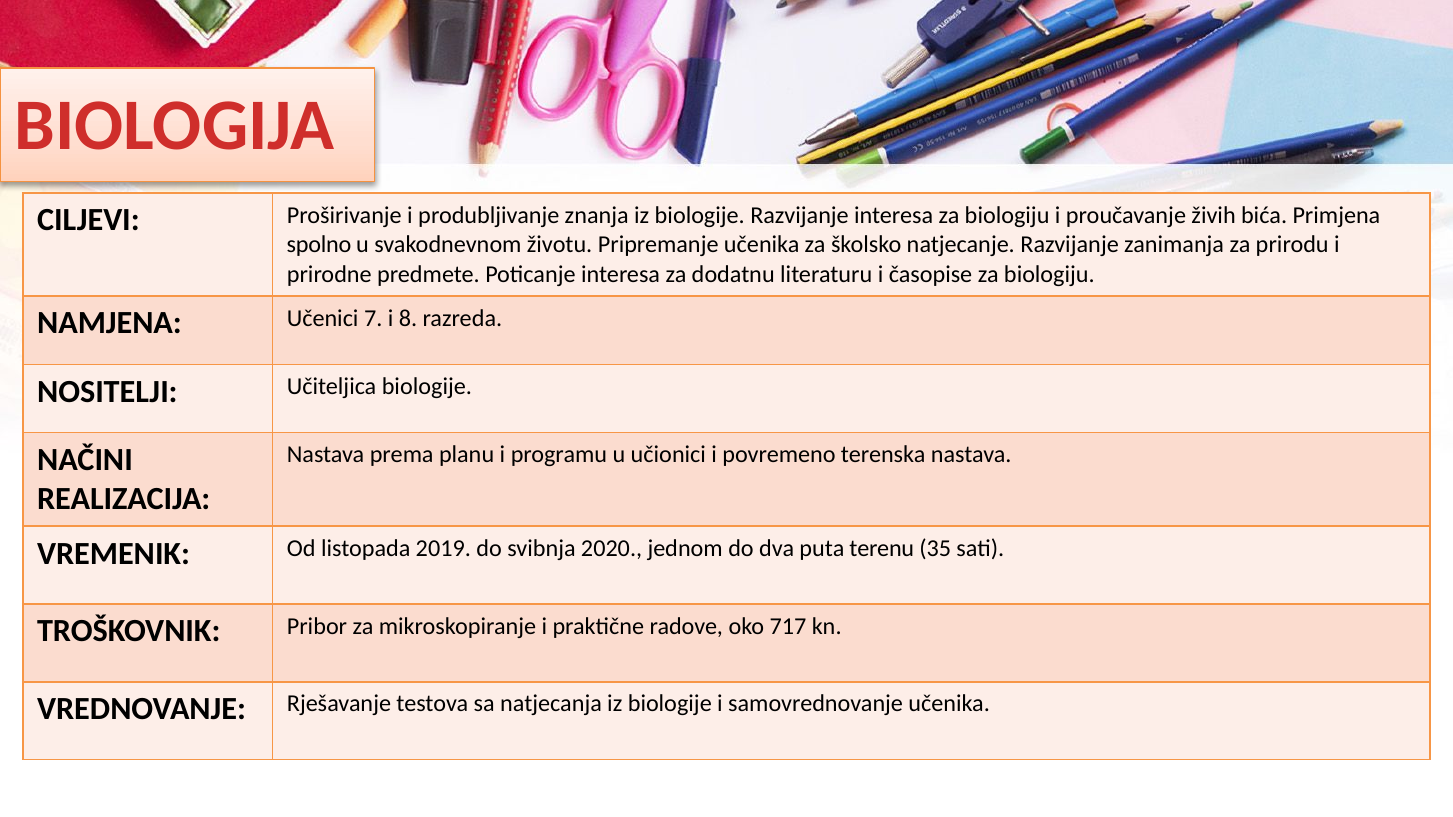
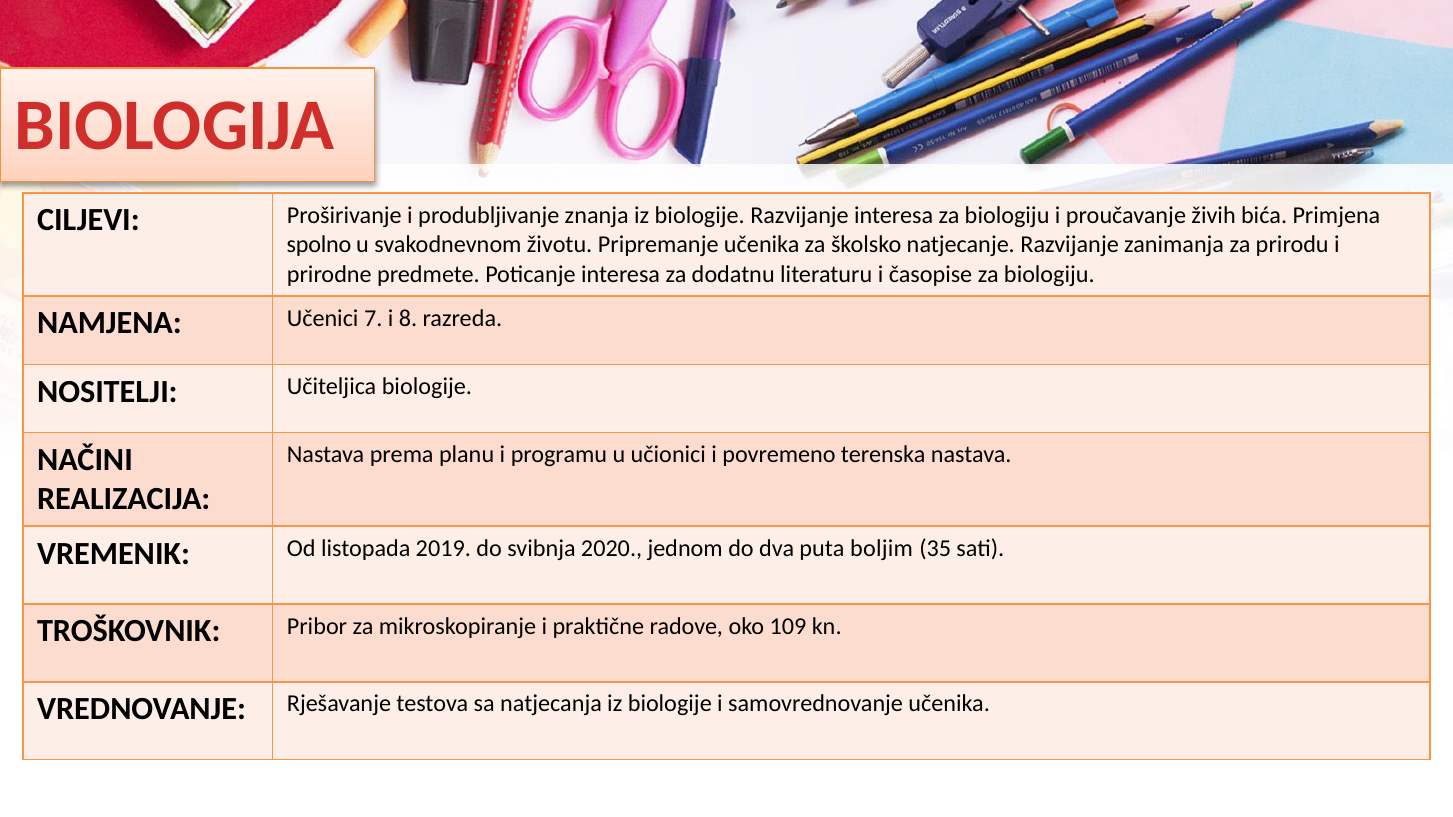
terenu: terenu -> boljim (882, 549)
717: 717 -> 109 (788, 626)
